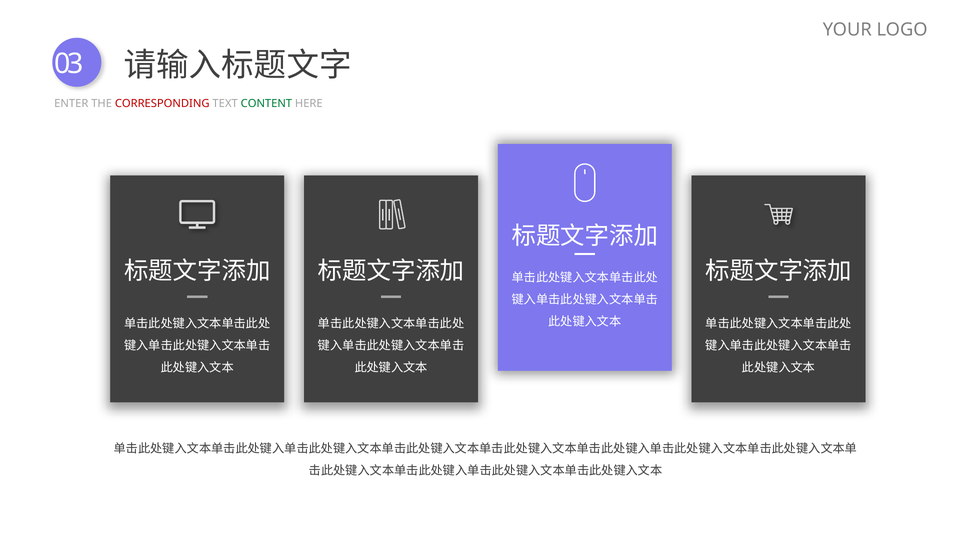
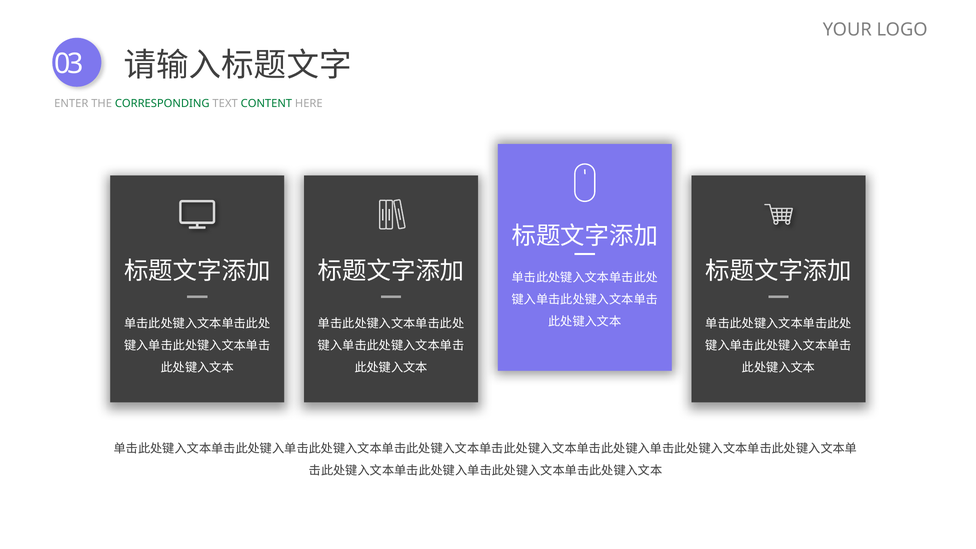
CORRESPONDING colour: red -> green (162, 103)
